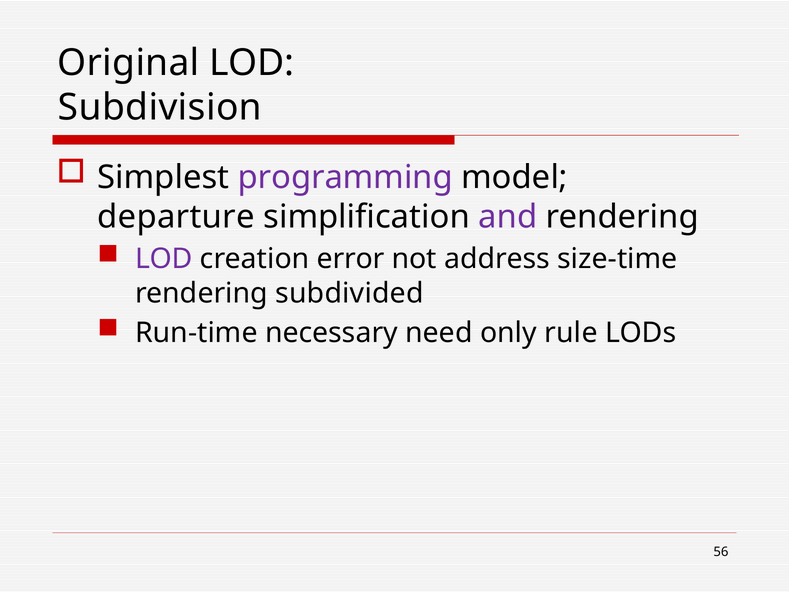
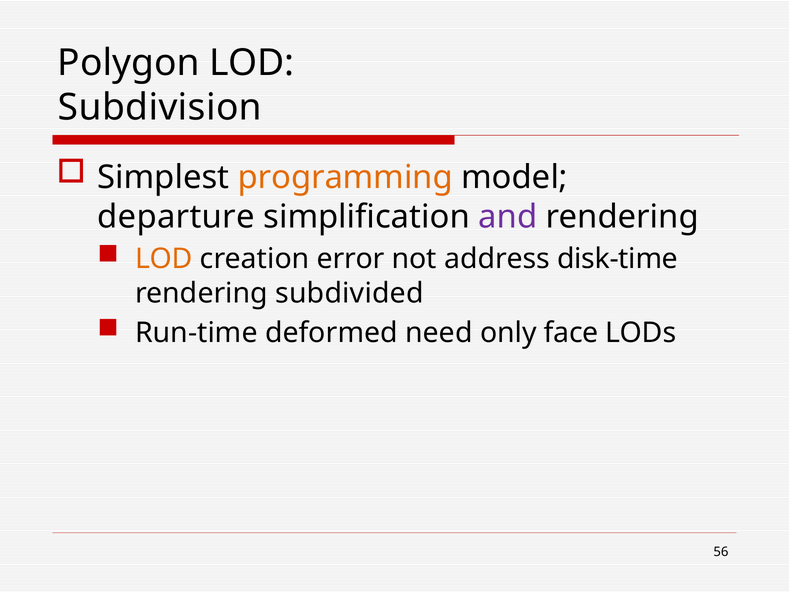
Original: Original -> Polygon (129, 63)
programming colour: purple -> orange (345, 177)
LOD colour: purple -> orange (164, 259)
size-time: size-time -> disk-time (617, 259)
necessary: necessary -> deformed (331, 333)
rule: rule -> face (571, 333)
